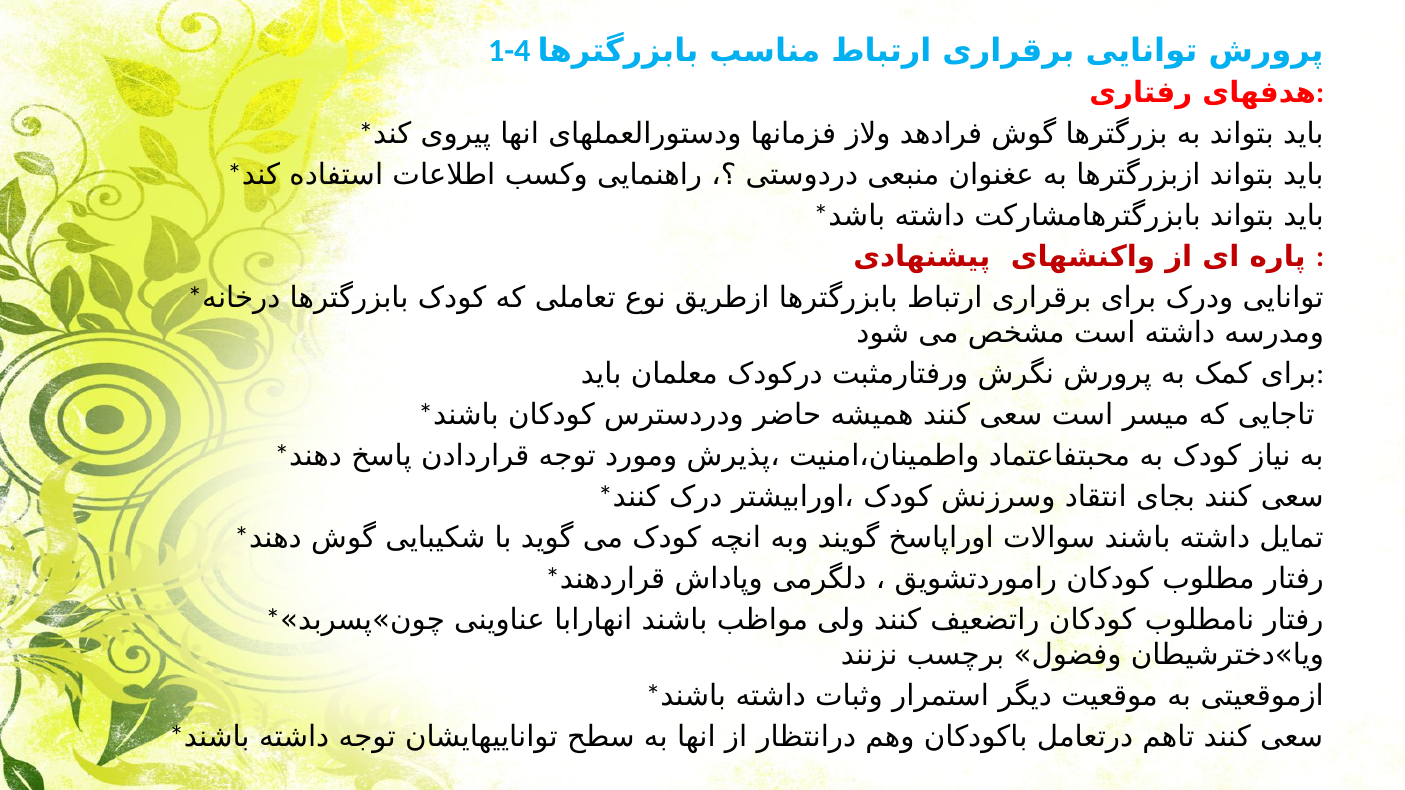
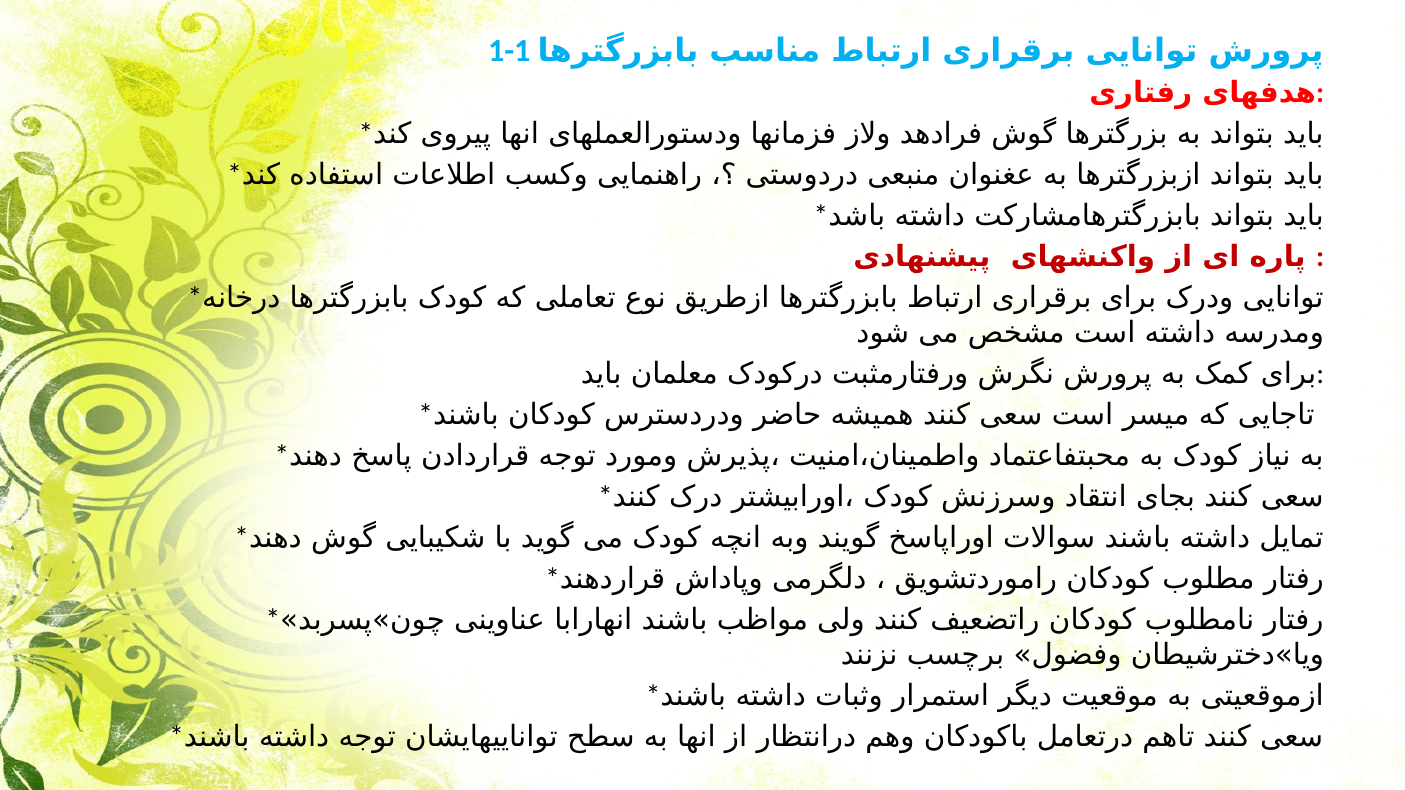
1-4: 1-4 -> 1-1 (509, 51)
